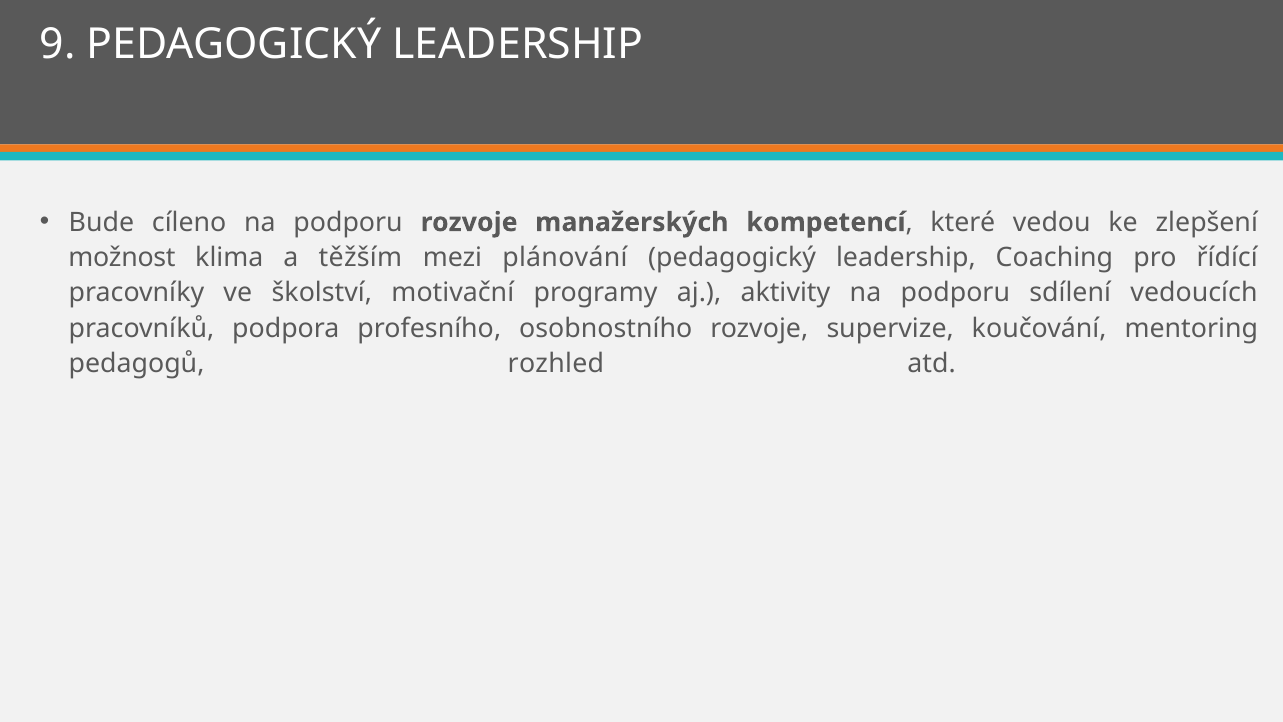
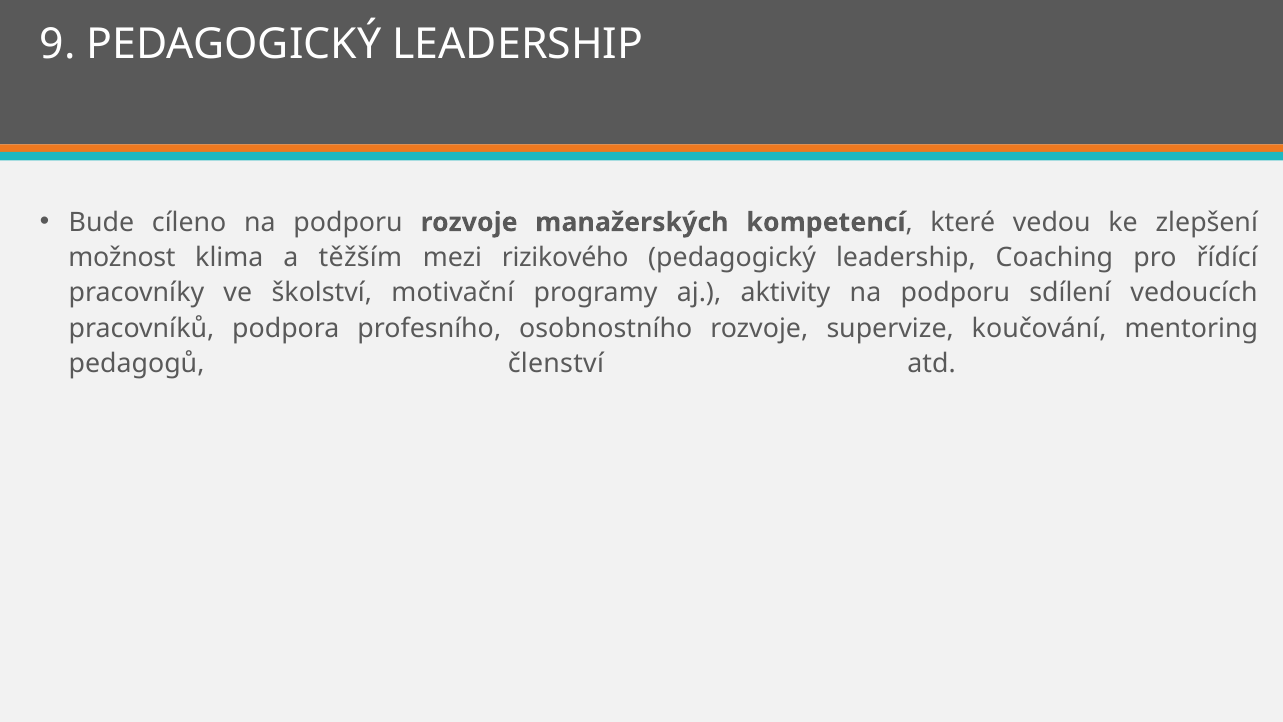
plánování: plánování -> rizikového (565, 258)
rozhled: rozhled -> členství (556, 363)
